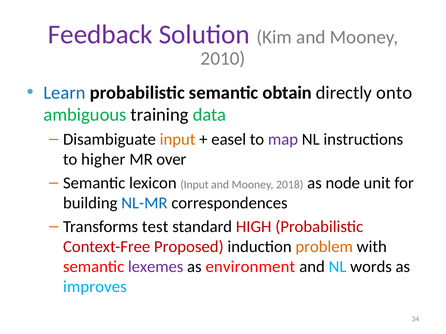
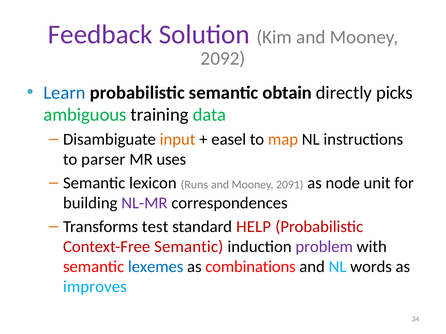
2010: 2010 -> 2092 (223, 58)
onto: onto -> picks (395, 93)
map colour: purple -> orange (283, 140)
higher: higher -> parser (103, 160)
over: over -> uses (171, 160)
lexicon Input: Input -> Runs (194, 185)
2018: 2018 -> 2091 (290, 185)
NL-MR colour: blue -> purple (144, 203)
HIGH: HIGH -> HELP (254, 227)
Context-Free Proposed: Proposed -> Semantic (189, 247)
problem colour: orange -> purple (324, 247)
lexemes colour: purple -> blue (156, 267)
environment: environment -> combinations (250, 267)
